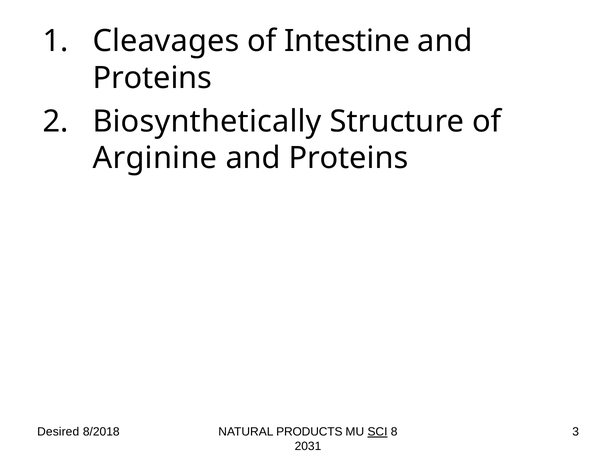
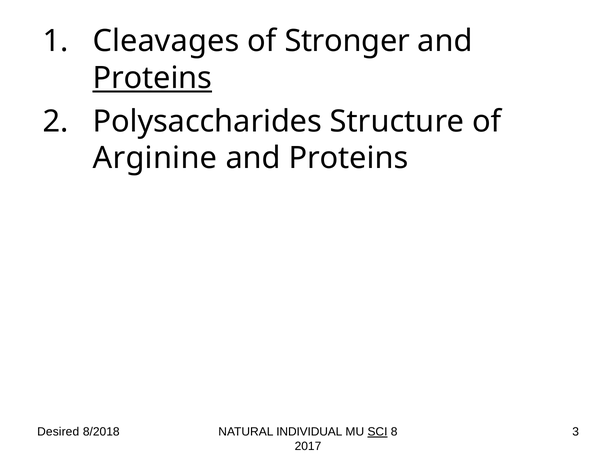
Intestine: Intestine -> Stronger (347, 41)
Proteins underline: none -> present (152, 78)
Biosynthetically: Biosynthetically -> Polysaccharides (207, 121)
PRODUCTS: PRODUCTS -> INDIVIDUAL (309, 432)
2031: 2031 -> 2017 (308, 446)
